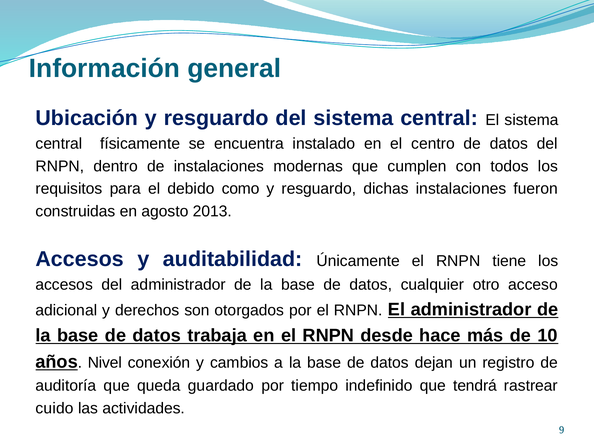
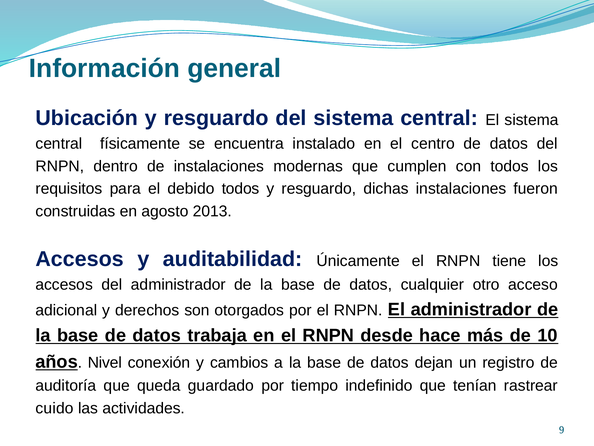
debido como: como -> todos (241, 189)
tendrá: tendrá -> tenían (475, 385)
